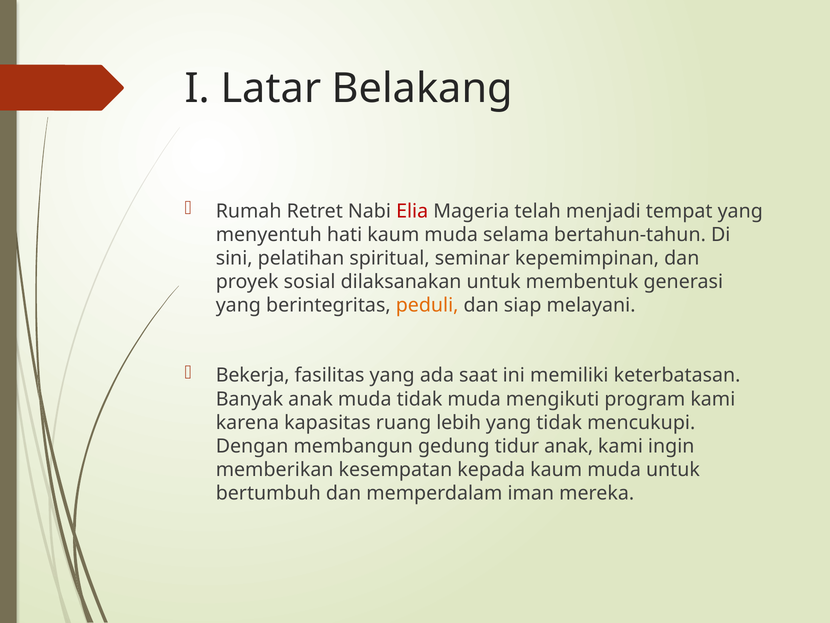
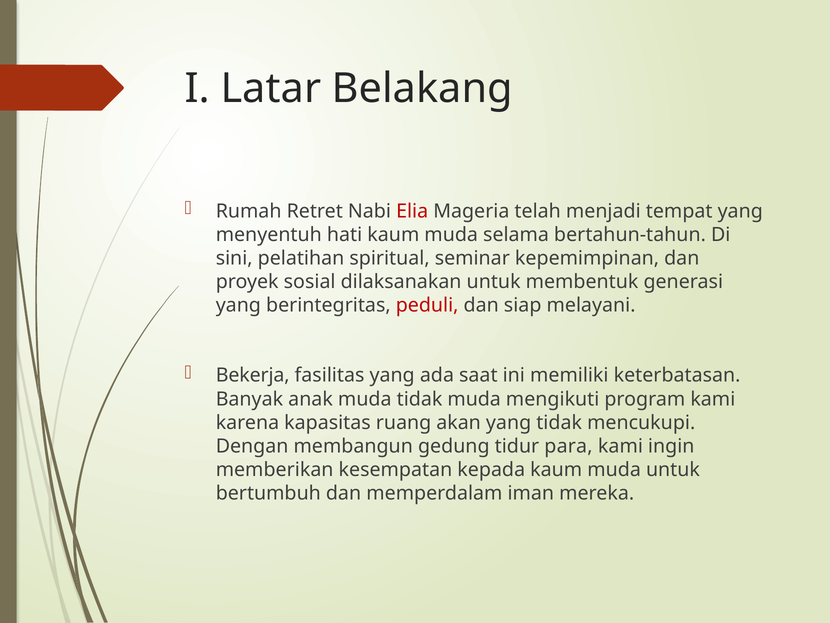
peduli colour: orange -> red (427, 305)
lebih: lebih -> akan (459, 422)
tidur anak: anak -> para (568, 446)
